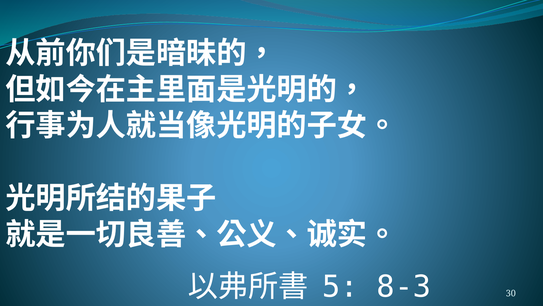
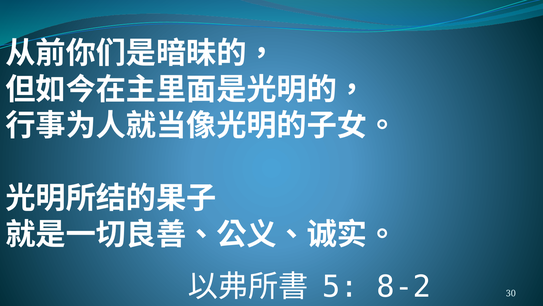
8-3: 8-3 -> 8-2 (404, 286)
